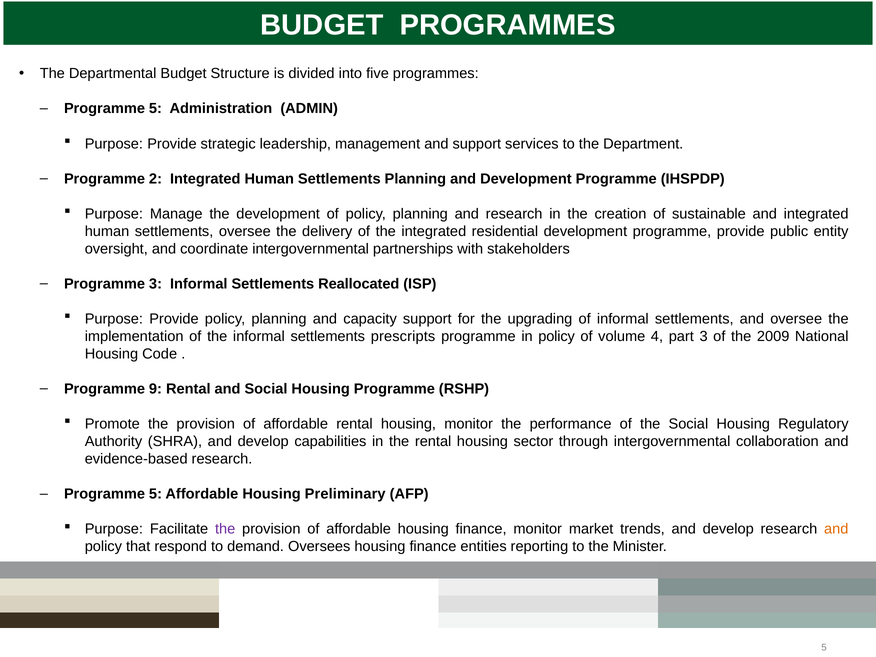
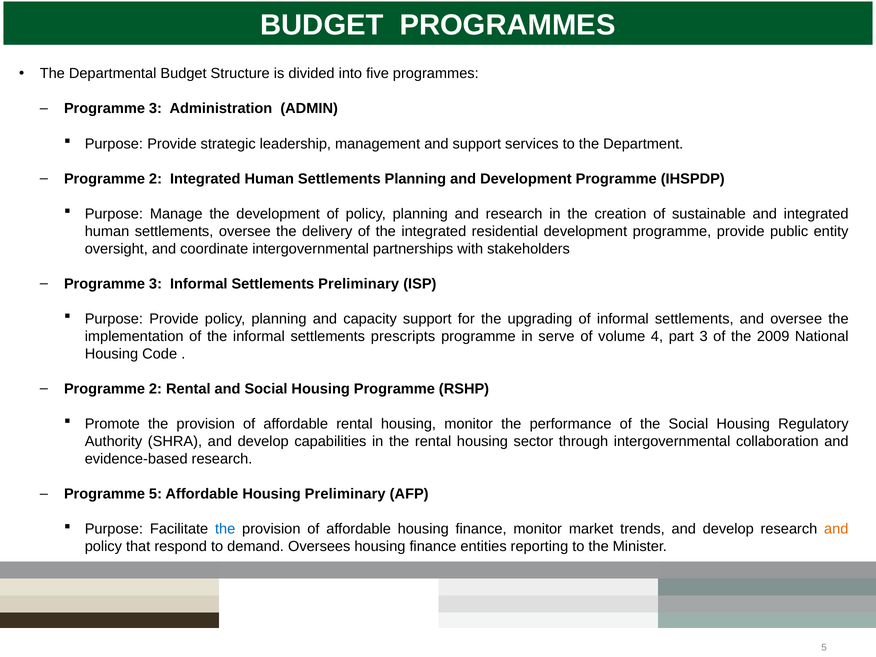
5: 5 -> 3 (155, 109)
Settlements Reallocated: Reallocated -> Preliminary (359, 284)
in policy: policy -> serve (556, 336)
9: 9 -> 2 (155, 389)
the colour: purple -> blue (225, 529)
